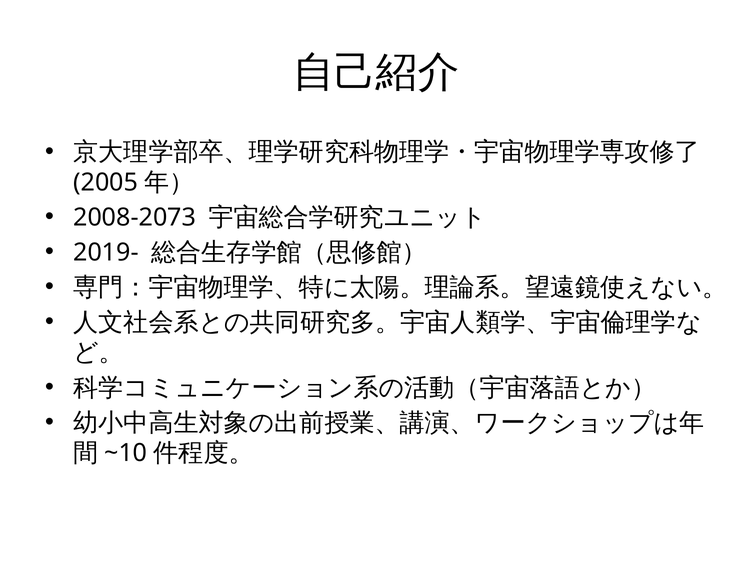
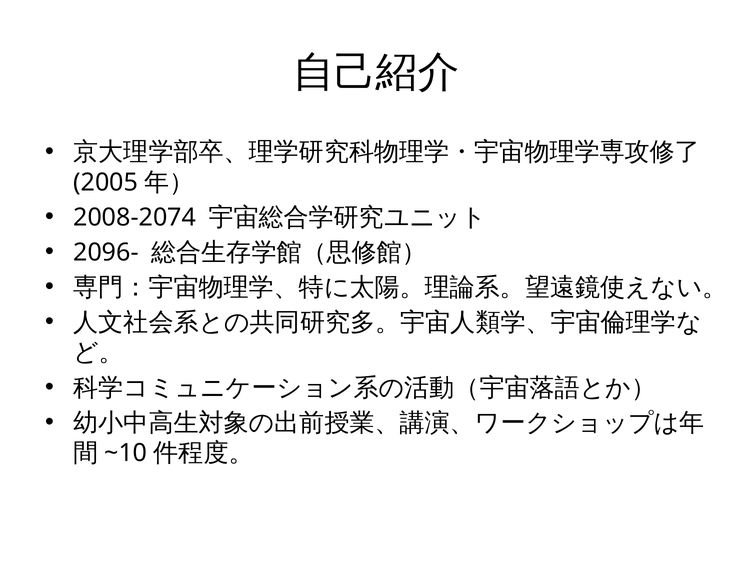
2008-2073: 2008-2073 -> 2008-2074 (135, 217)
2019-: 2019- -> 2096- (106, 252)
